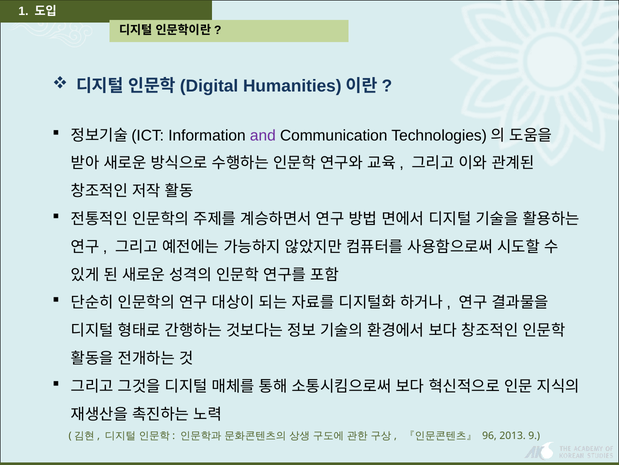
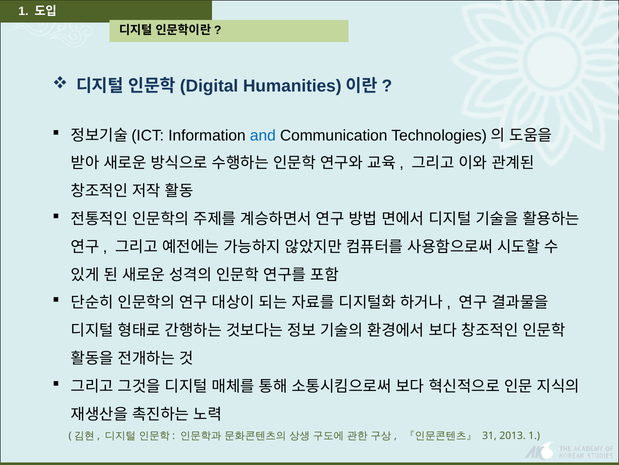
and colour: purple -> blue (263, 135)
96: 96 -> 31 (489, 435)
2013 9: 9 -> 1 (534, 435)
